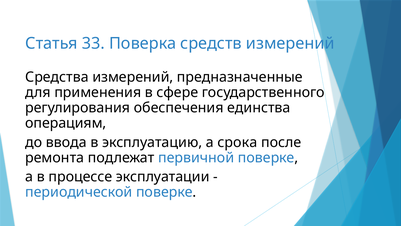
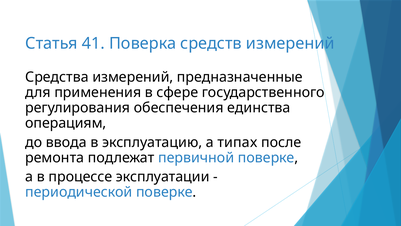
33: 33 -> 41 (93, 43)
срока: срока -> типах (237, 142)
